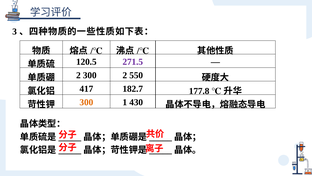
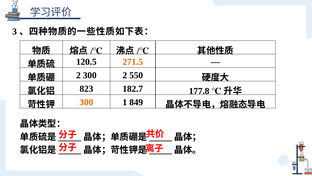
271.5 colour: purple -> orange (133, 62)
417: 417 -> 823 (86, 89)
430: 430 -> 849 (136, 102)
